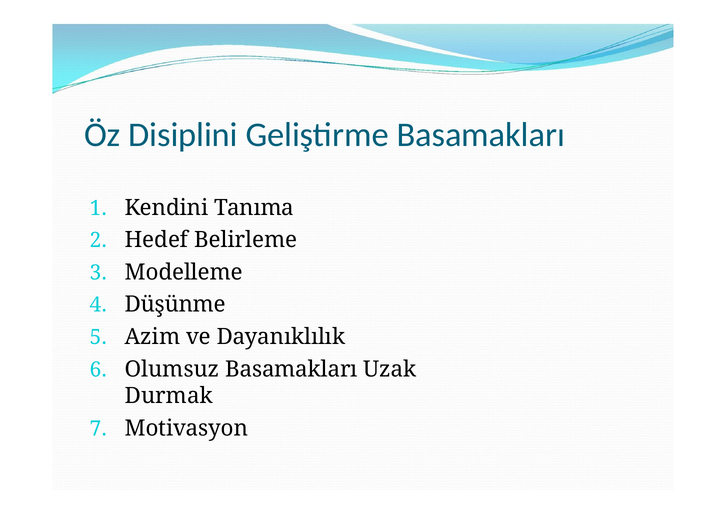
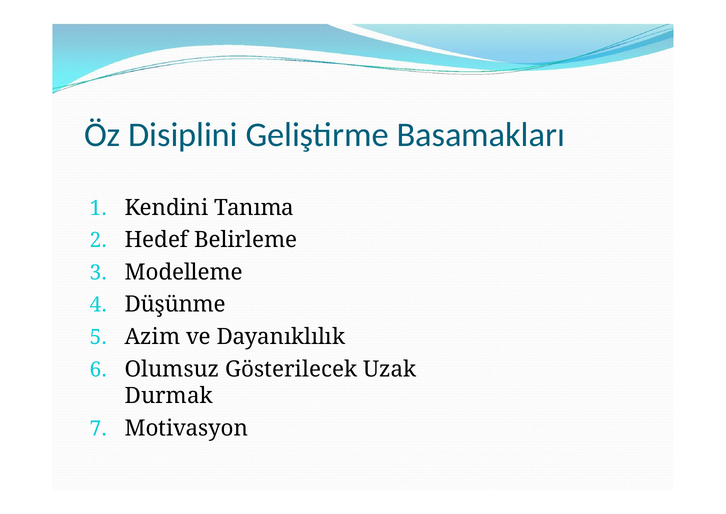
Olumsuz Basamakları: Basamakları -> Gösterilecek (291, 369)
